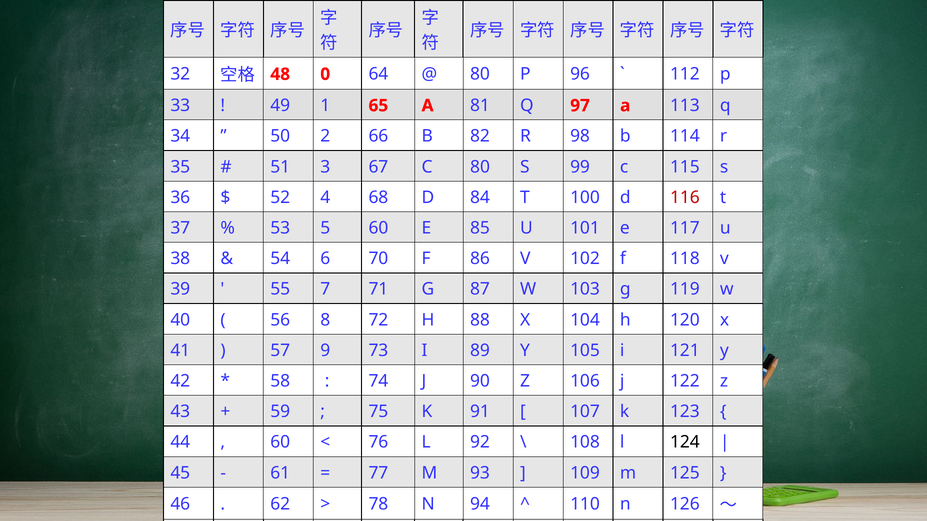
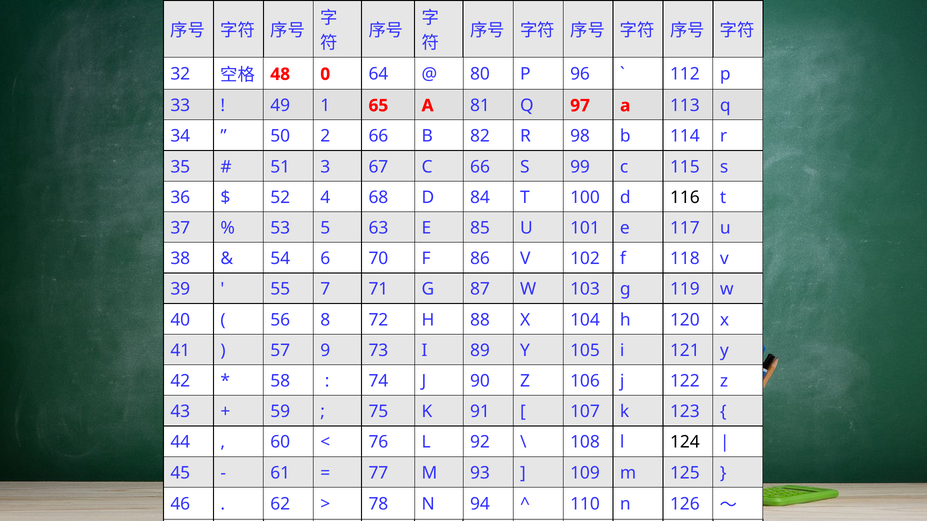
C 80: 80 -> 66 (480, 167)
116 colour: red -> black (685, 198)
5 60: 60 -> 63 (378, 228)
